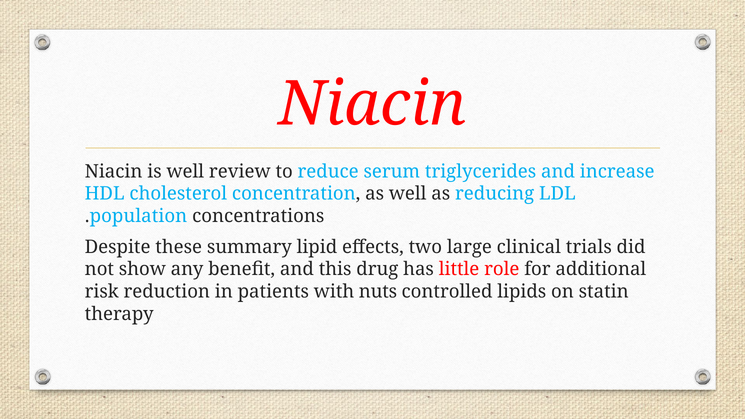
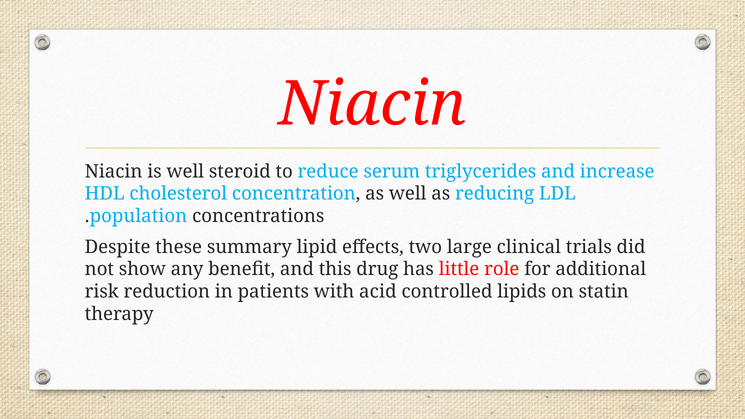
review: review -> steroid (240, 172)
nuts: nuts -> acid (378, 292)
